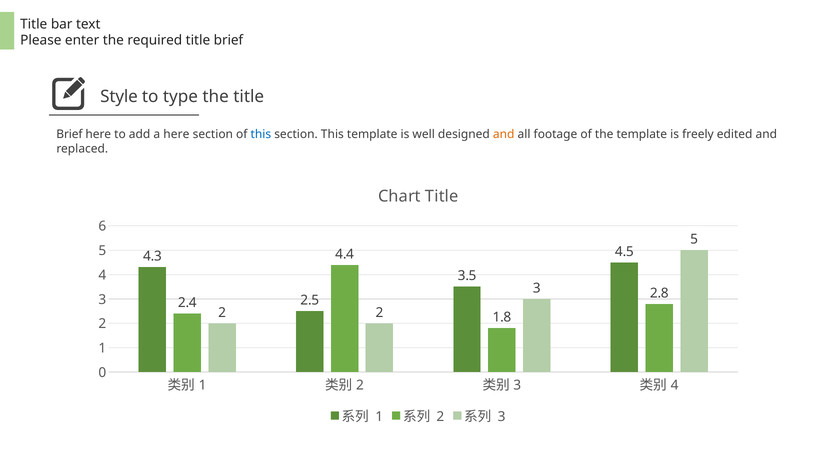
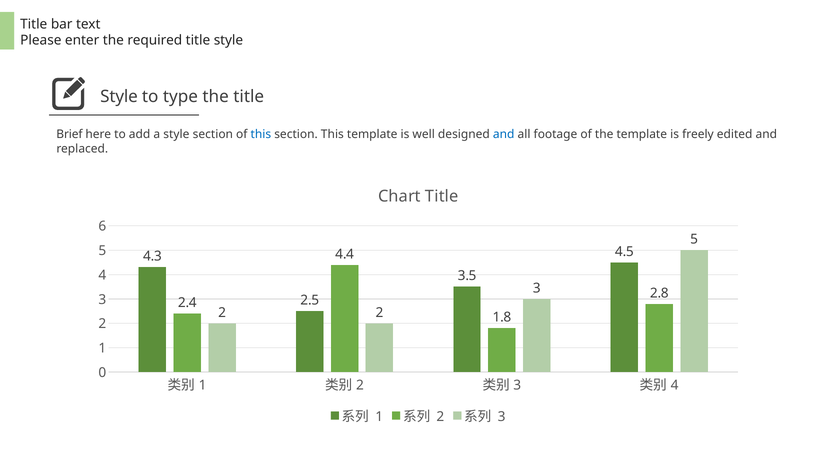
required title brief: brief -> style (228, 40)
a here: here -> style (176, 134)
and colour: orange -> blue (504, 134)
